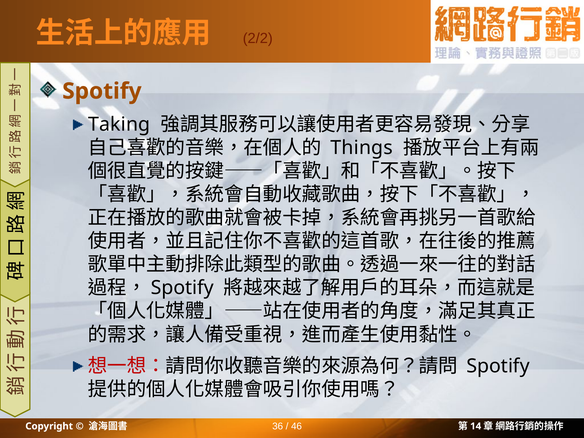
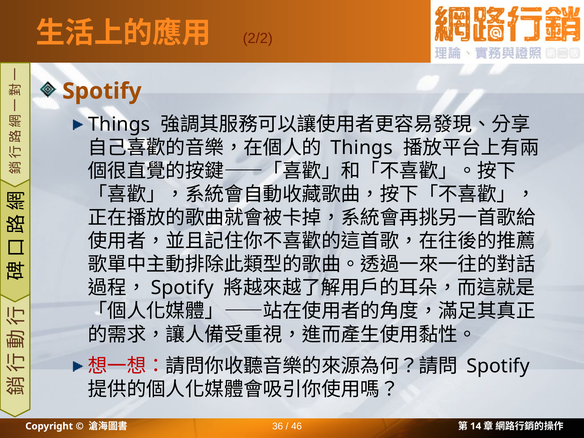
Taking: Taking -> Things (119, 124)
